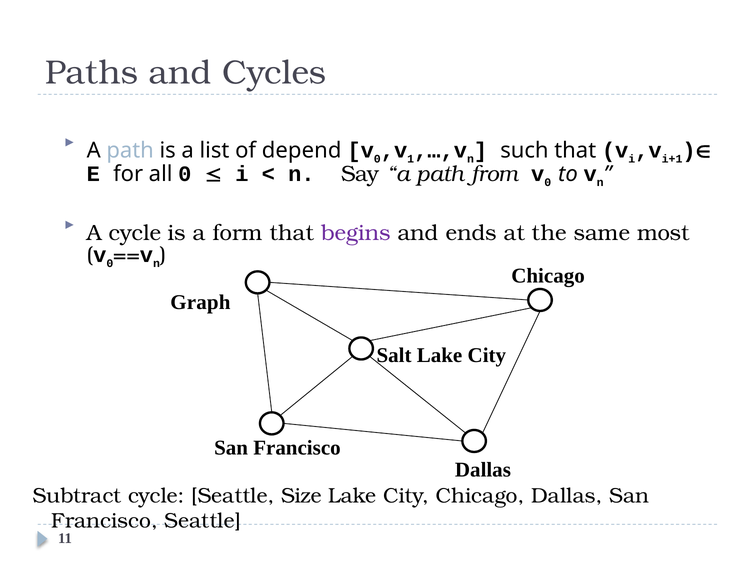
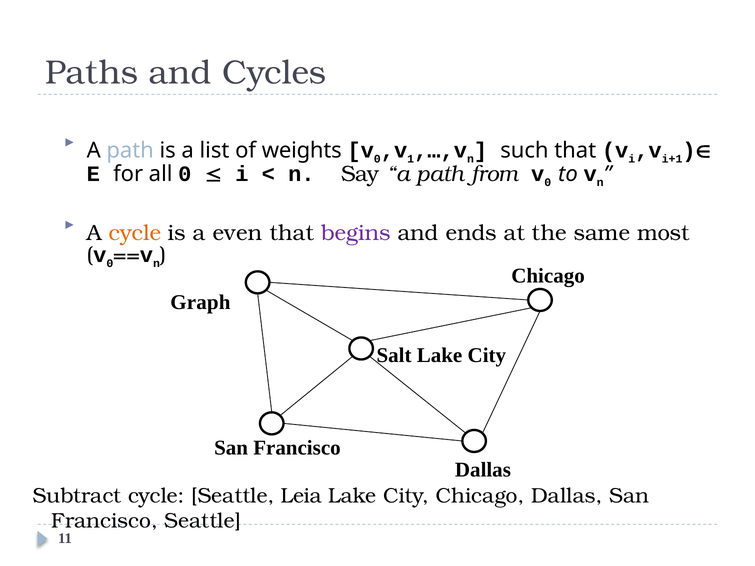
depend: depend -> weights (302, 151)
cycle colour: black -> orange (135, 233)
form: form -> even (238, 233)
Size: Size -> Leia (301, 496)
